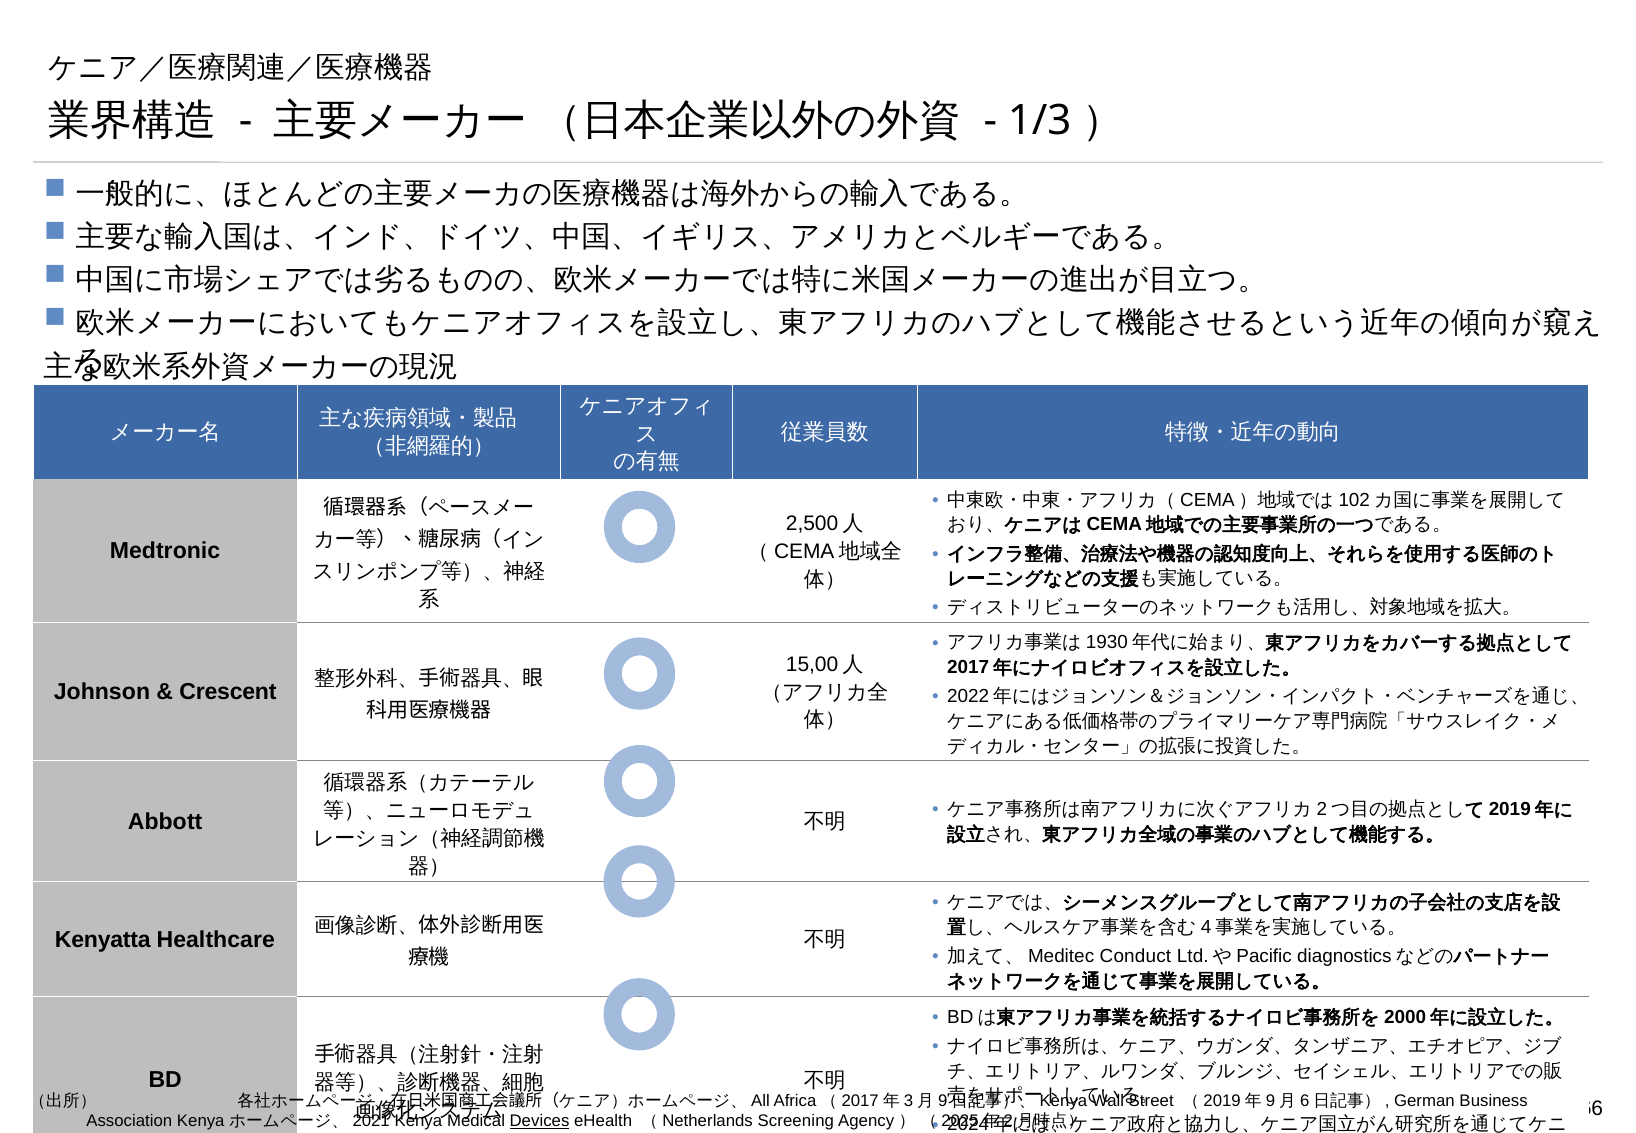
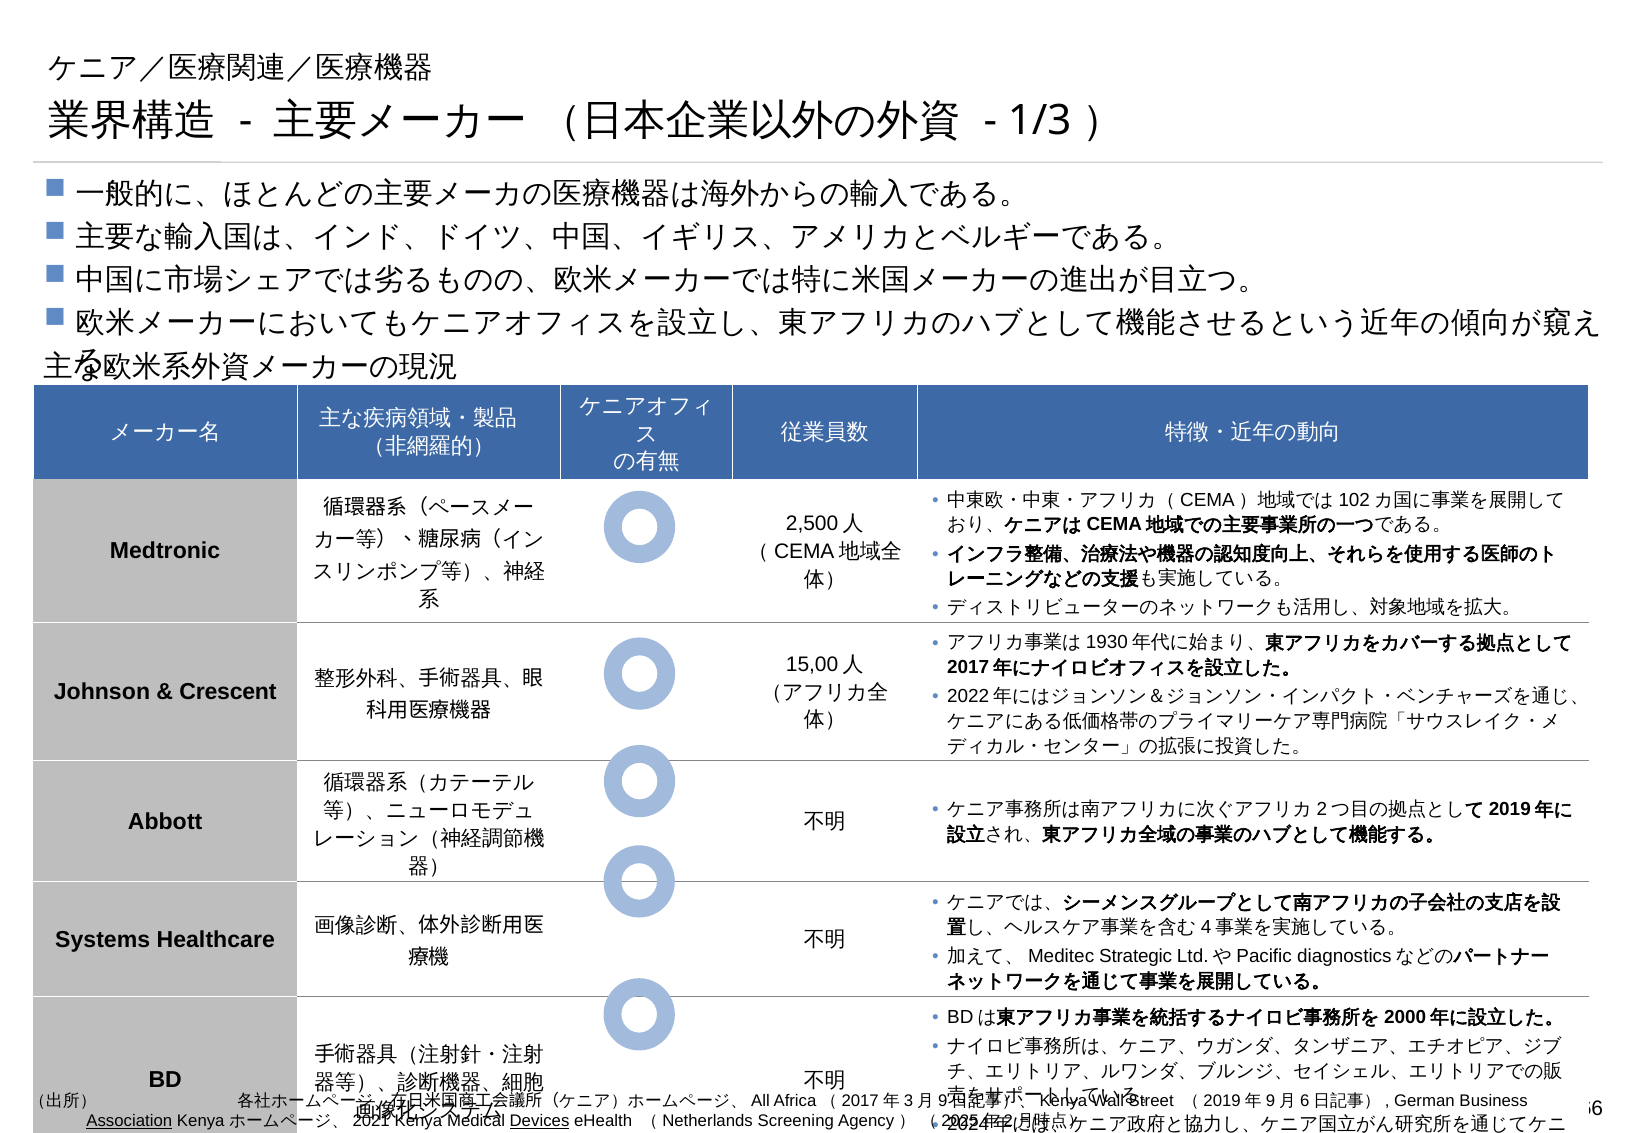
Kenyatta: Kenyatta -> Systems (103, 939)
Conduct: Conduct -> Strategic (1136, 956)
Association underline: none -> present (129, 1121)
